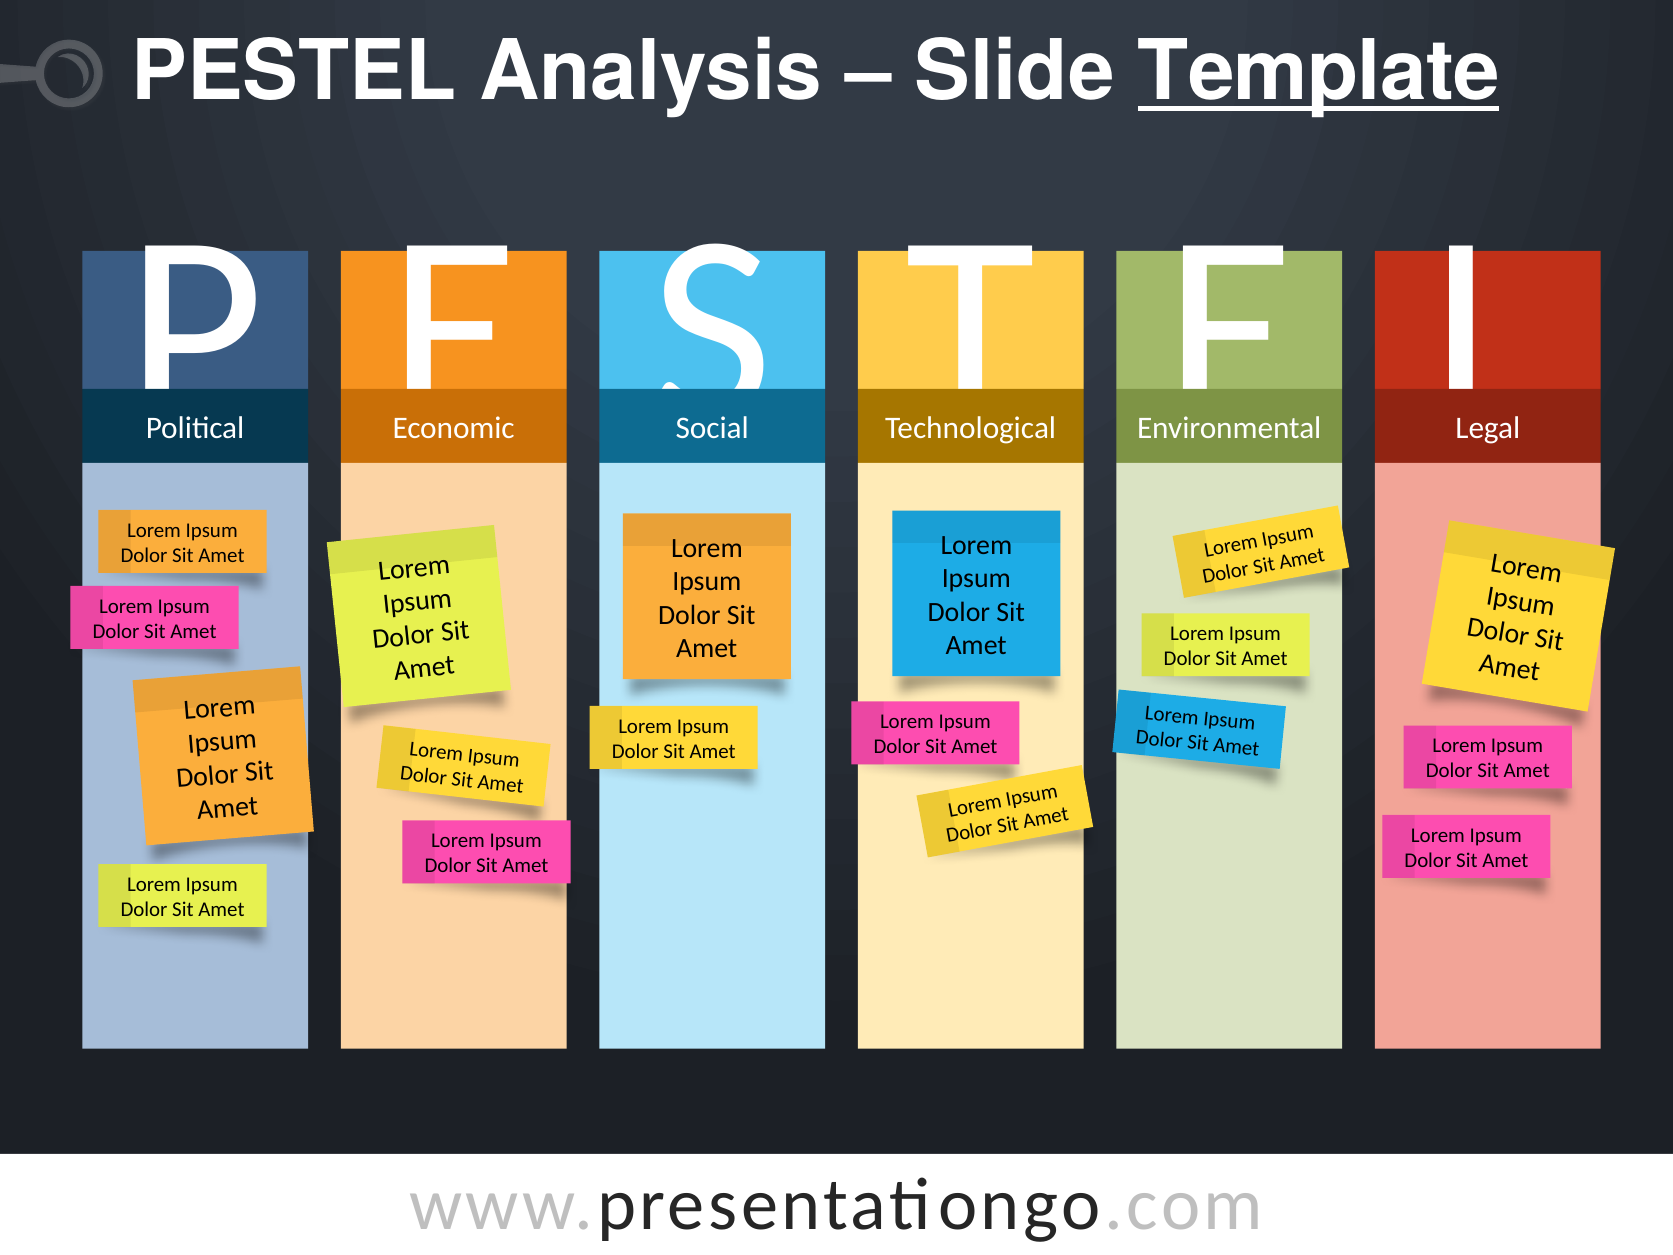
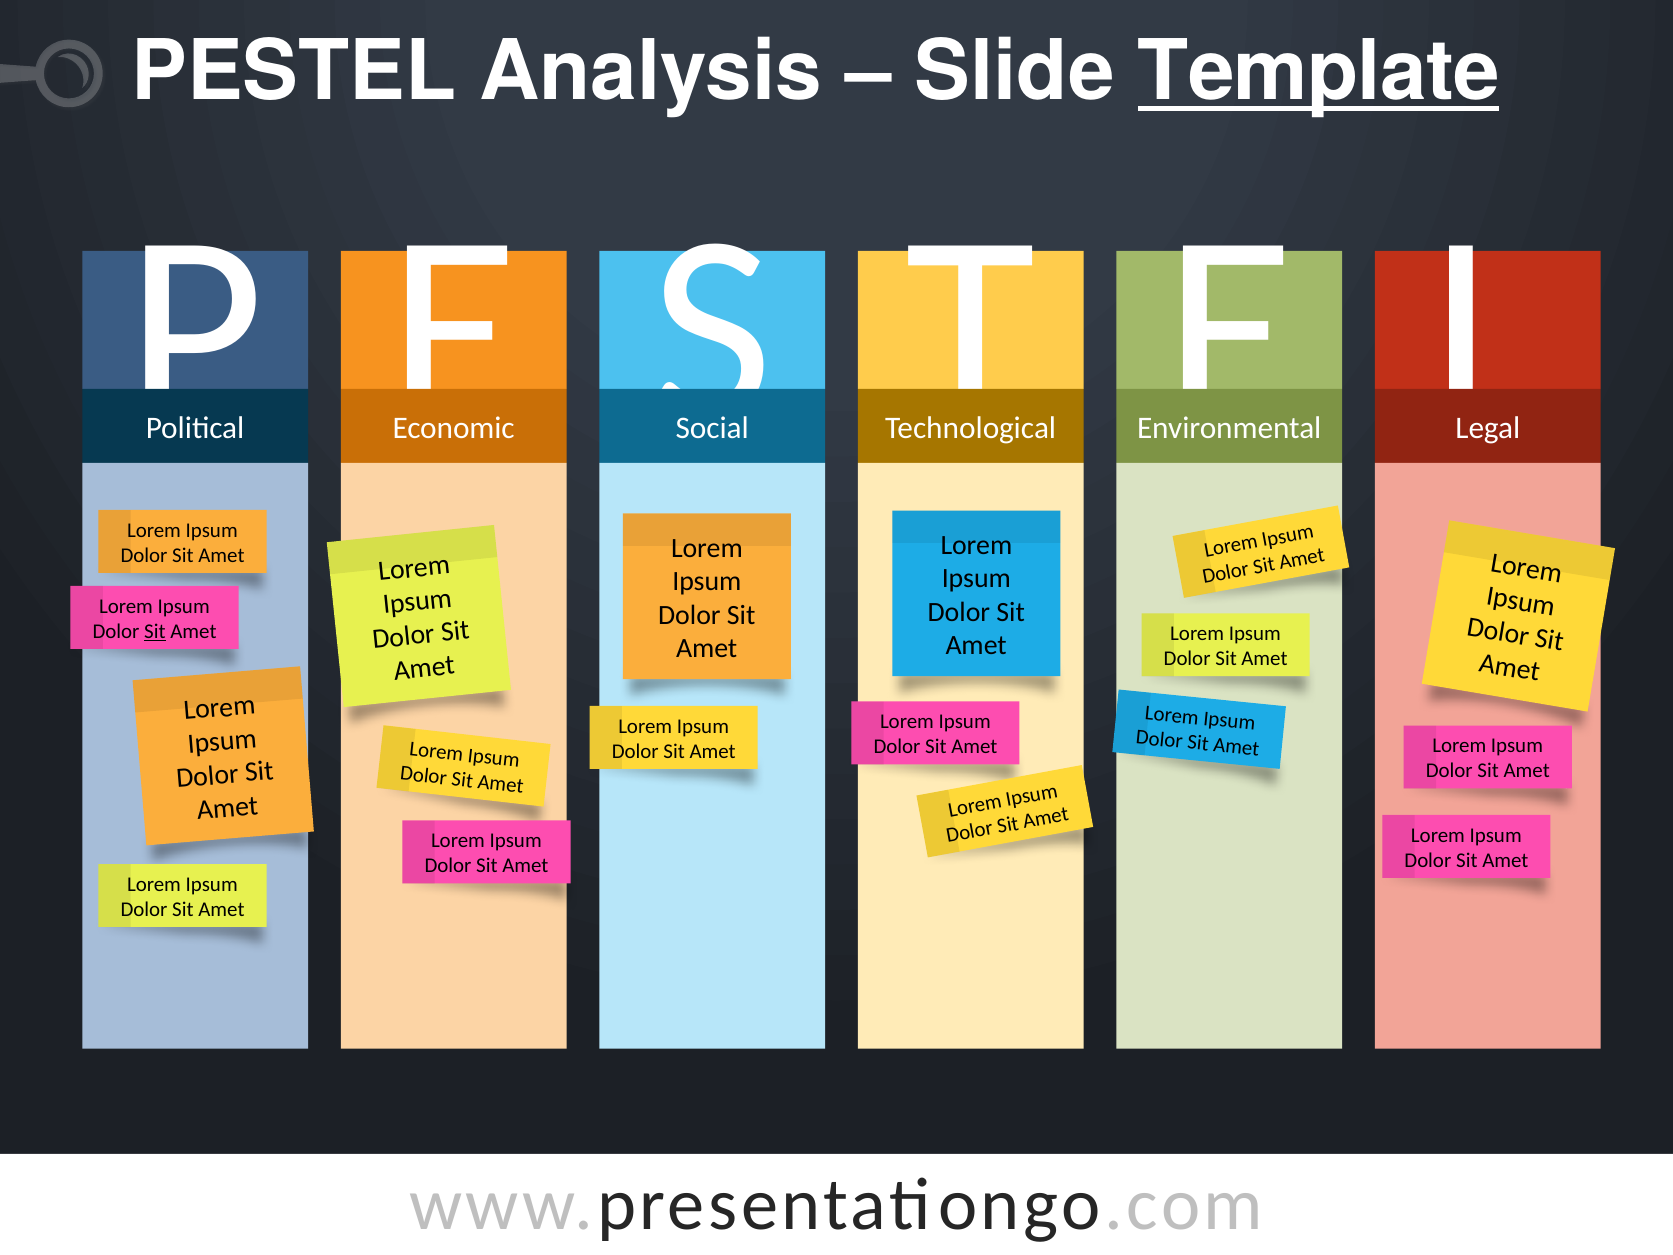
Sit underline: none -> present (155, 631)
